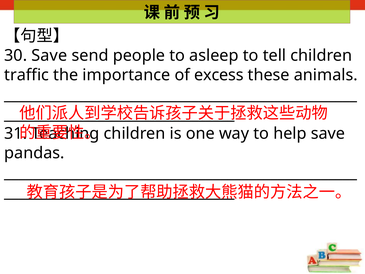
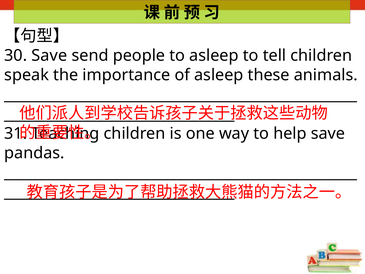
traffic: traffic -> speak (27, 75)
of excess: excess -> asleep (219, 75)
